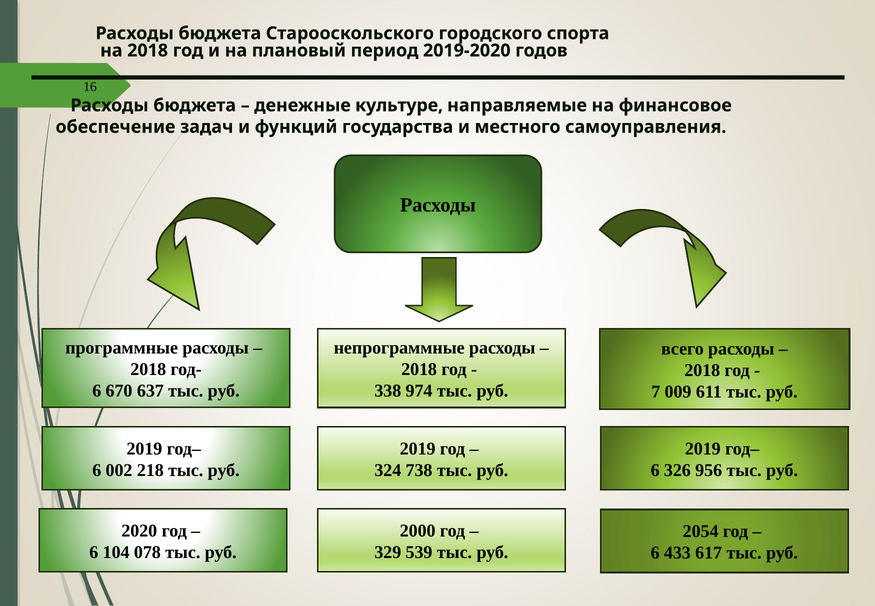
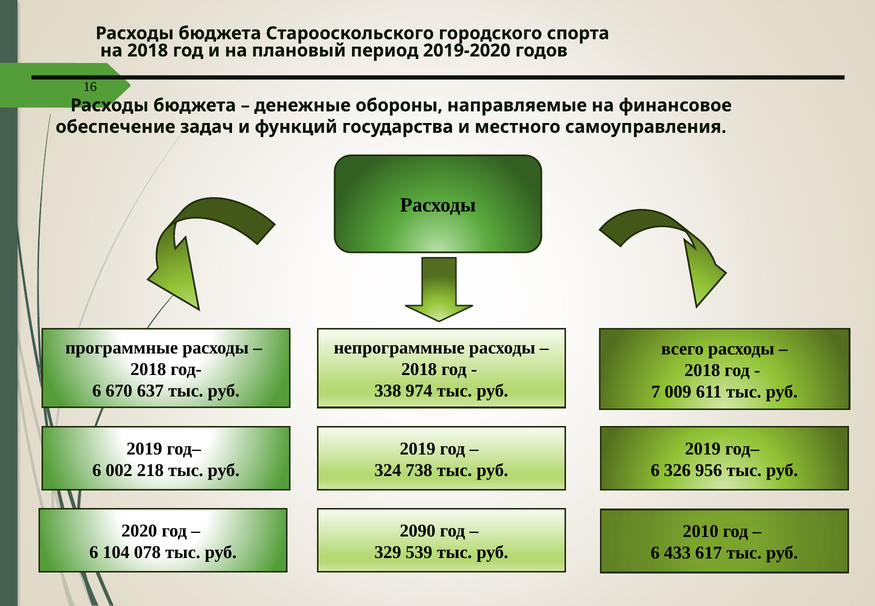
культуре: культуре -> обороны (399, 105)
2000: 2000 -> 2090 (418, 531)
2054: 2054 -> 2010 (701, 531)
